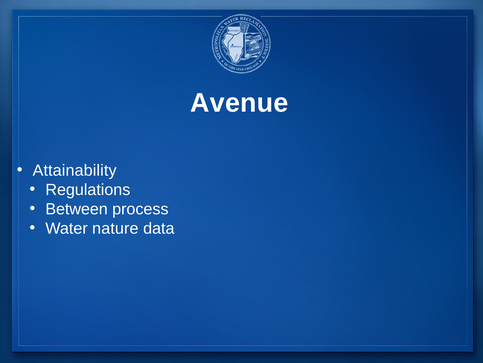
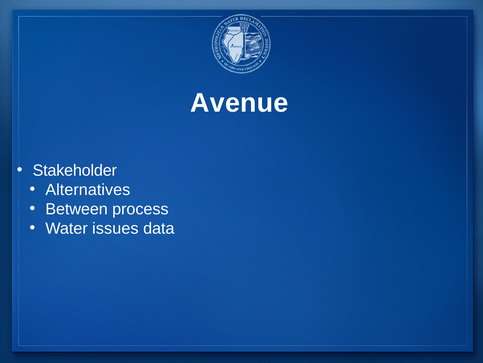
Attainability: Attainability -> Stakeholder (75, 170)
Regulations: Regulations -> Alternatives (88, 189)
nature: nature -> issues (115, 228)
